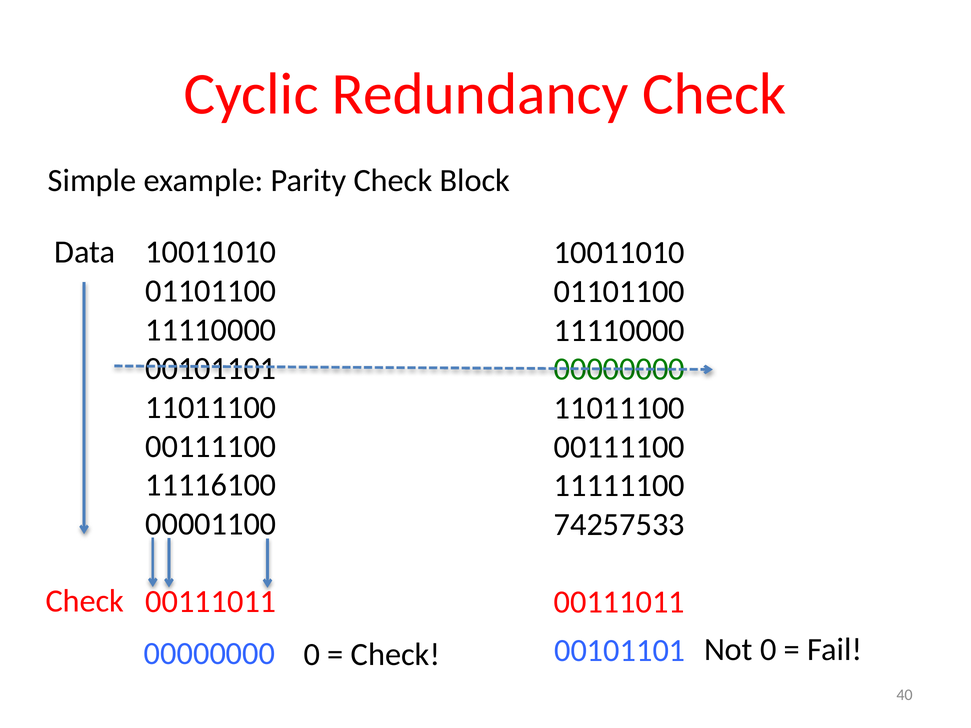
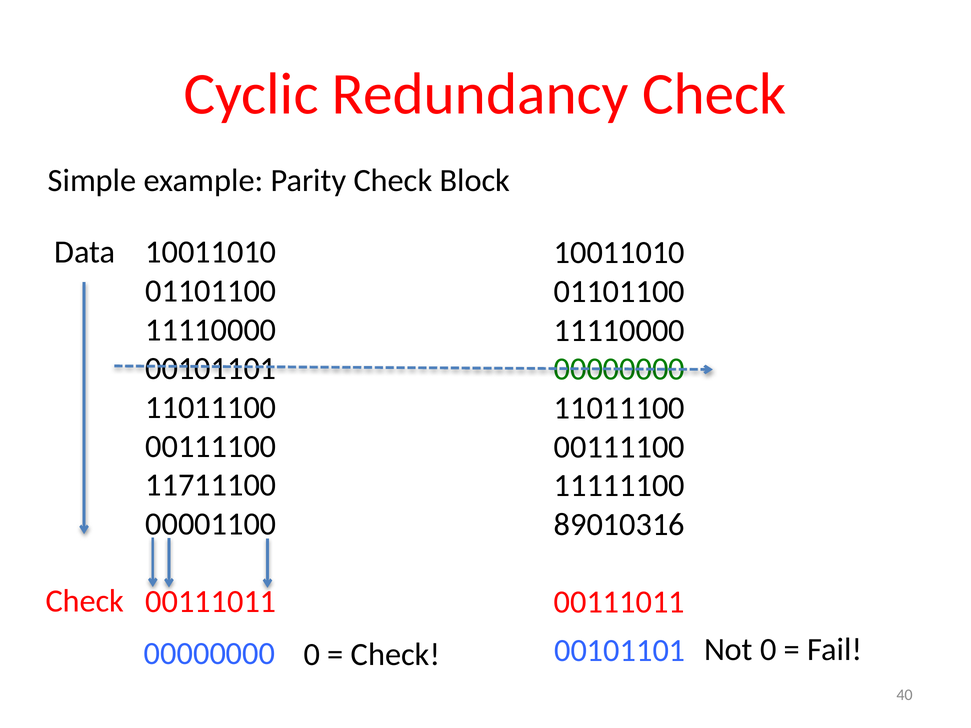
11116100: 11116100 -> 11711100 (211, 485)
74257533: 74257533 -> 89010316 (619, 525)
